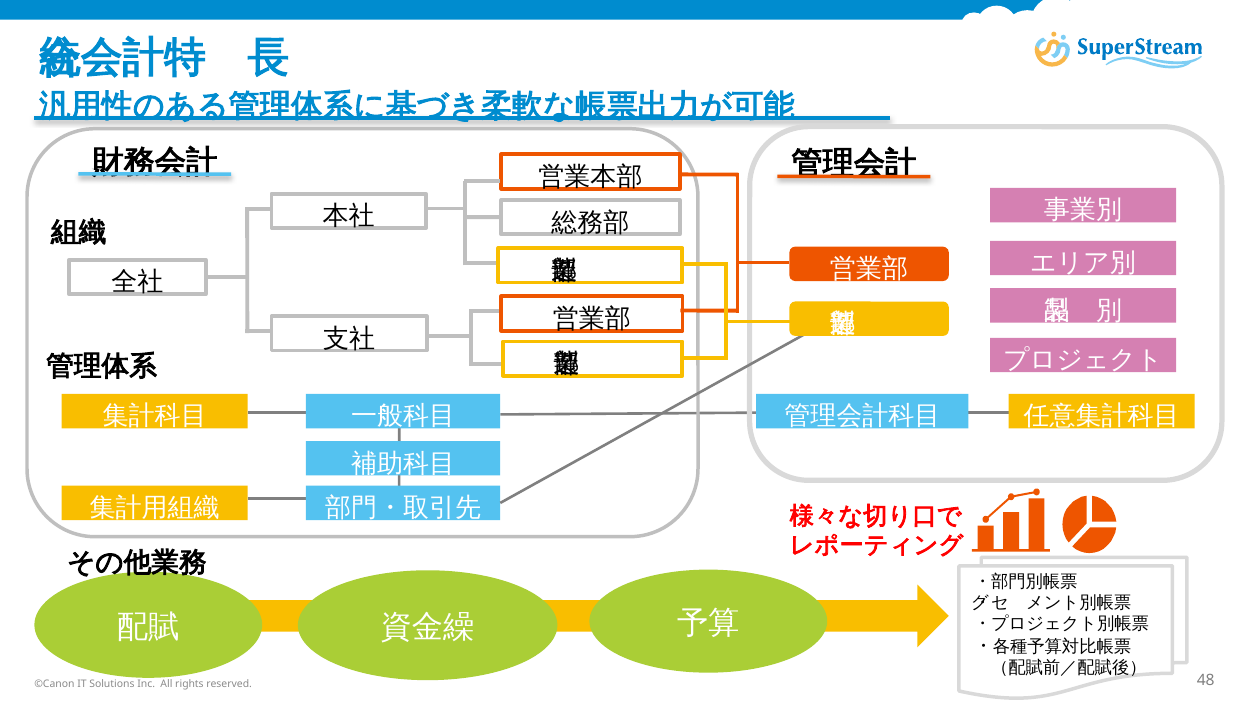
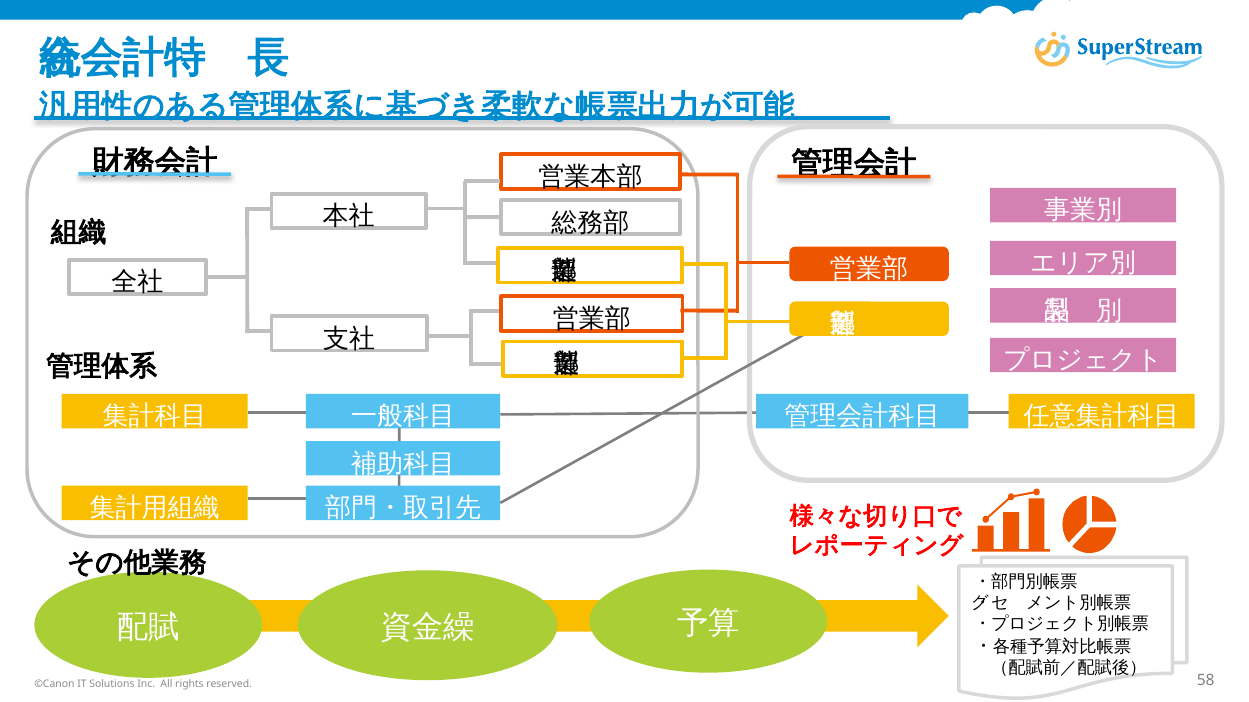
48: 48 -> 58 (1206, 681)
